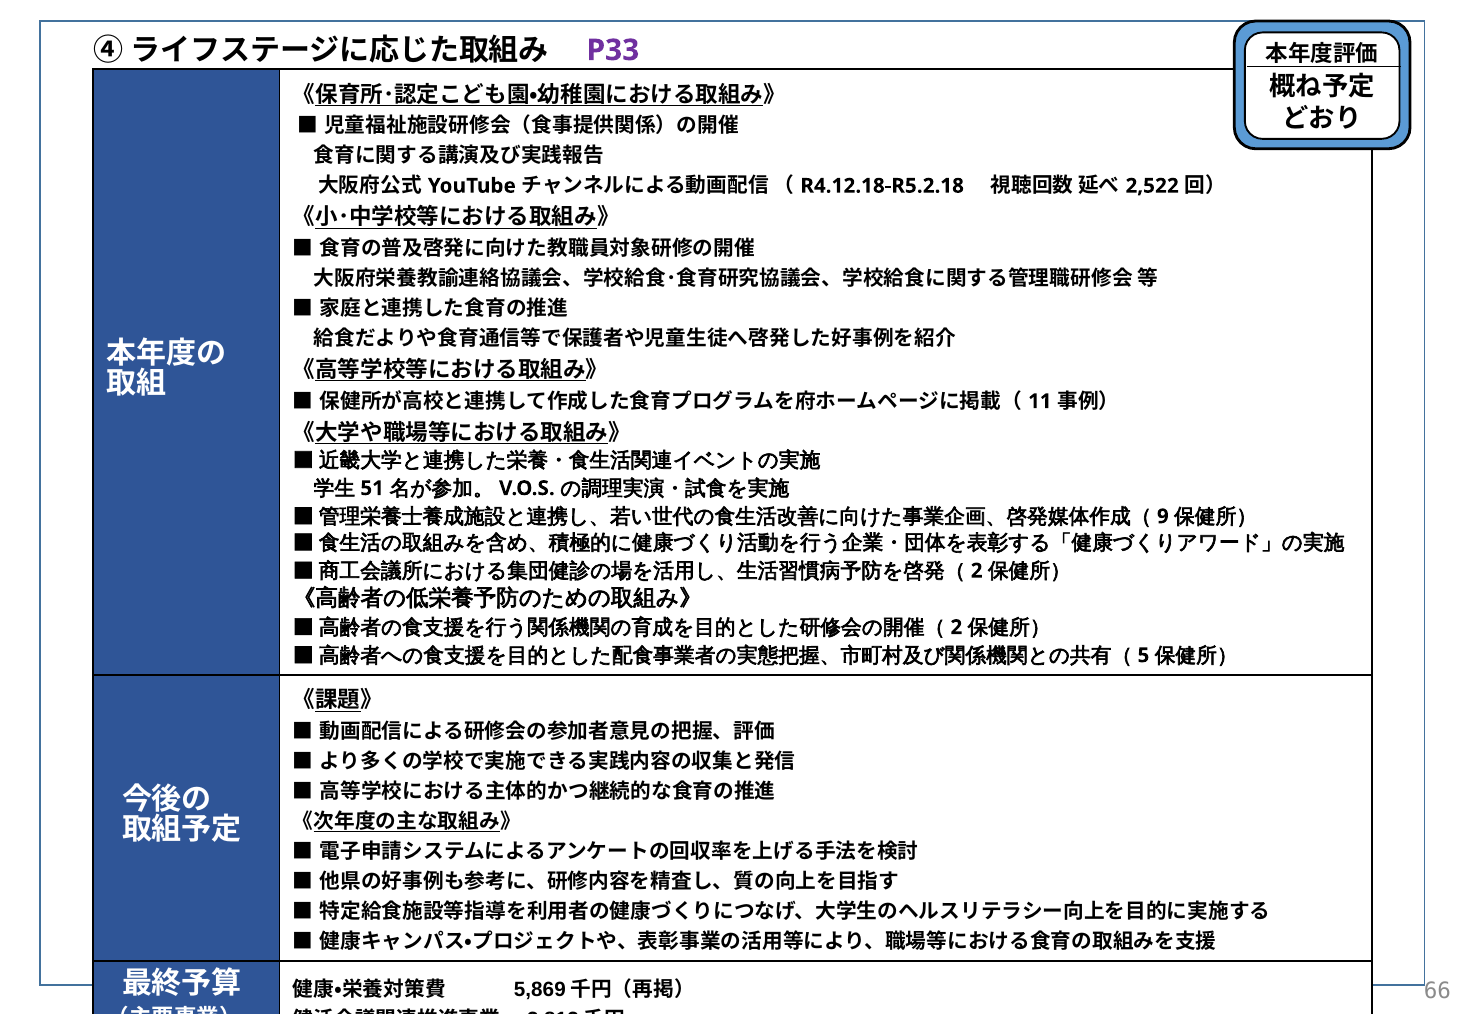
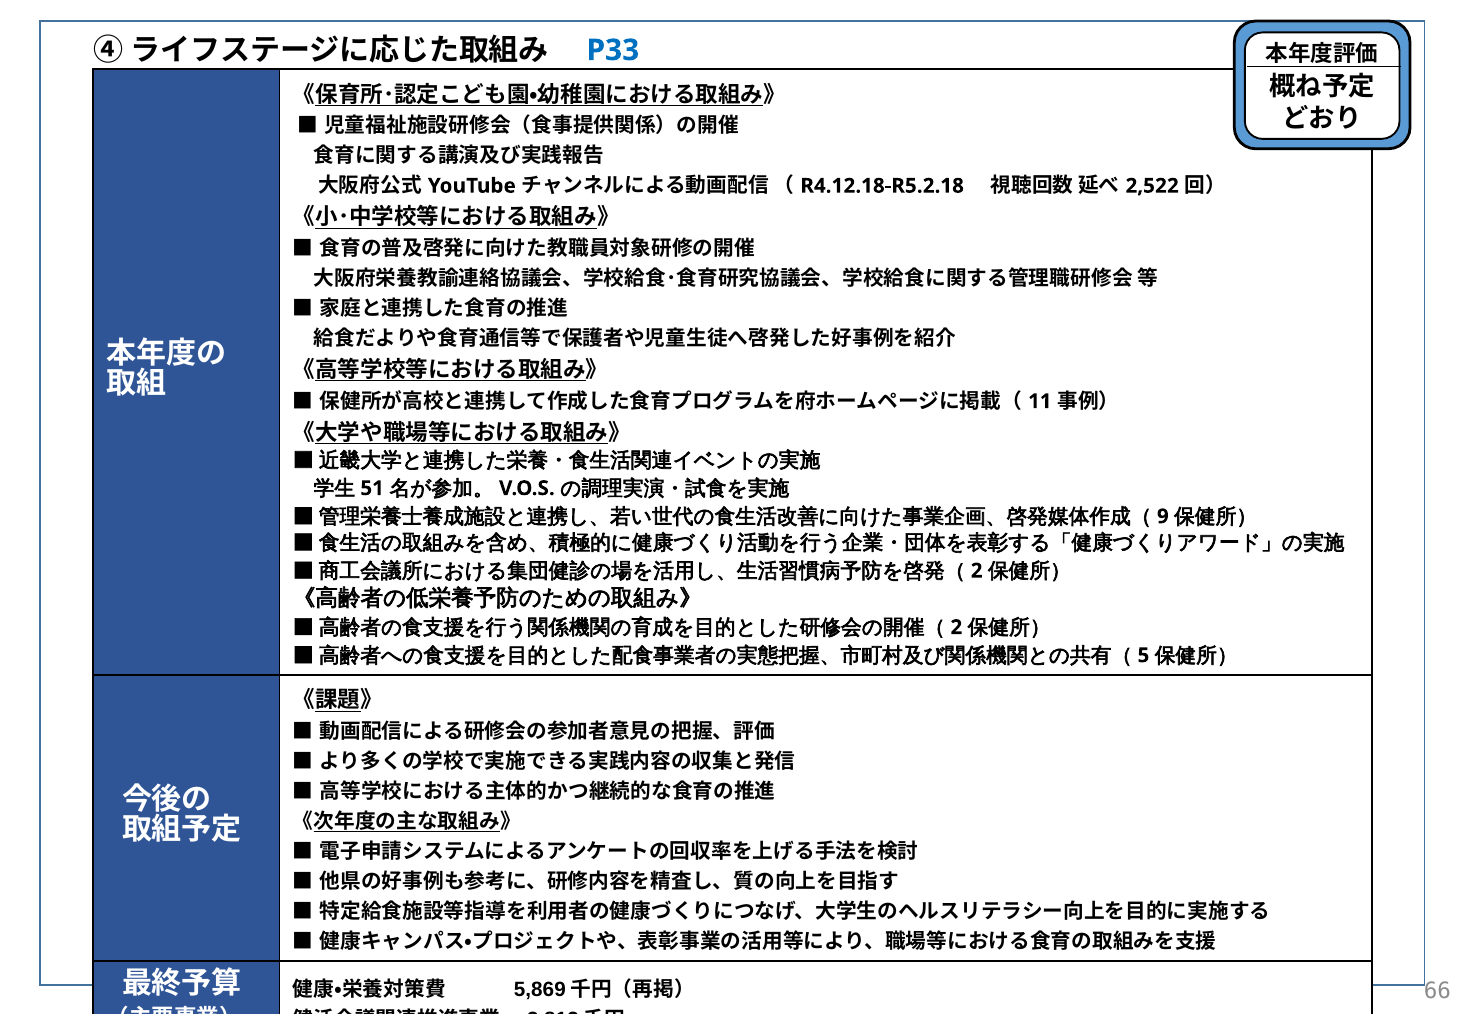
P33 colour: purple -> blue (613, 50)
